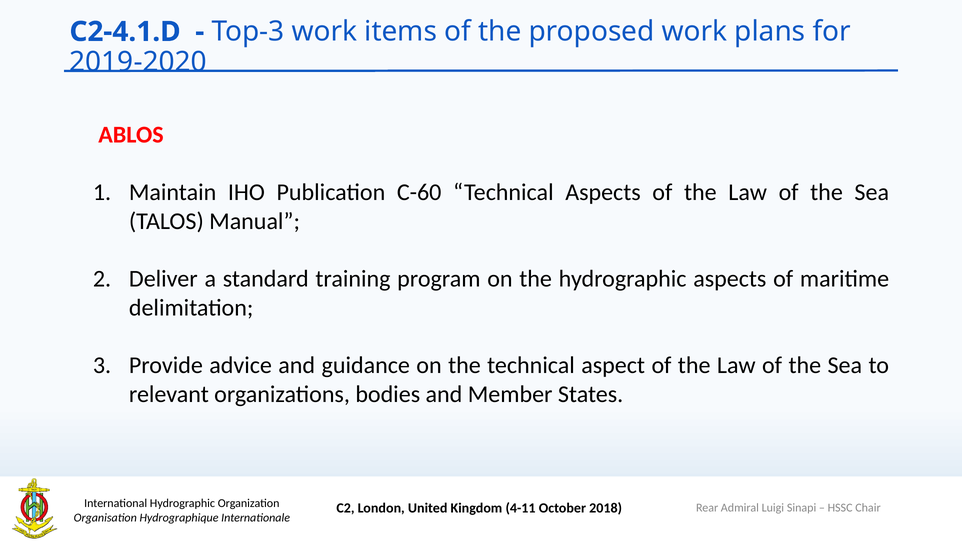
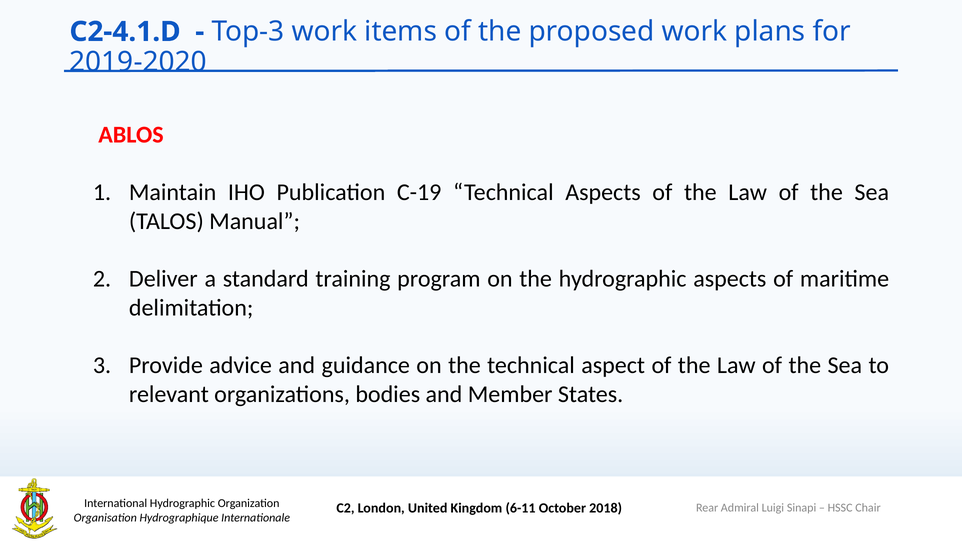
C-60: C-60 -> C-19 (419, 192)
4-11: 4-11 -> 6-11 (521, 508)
